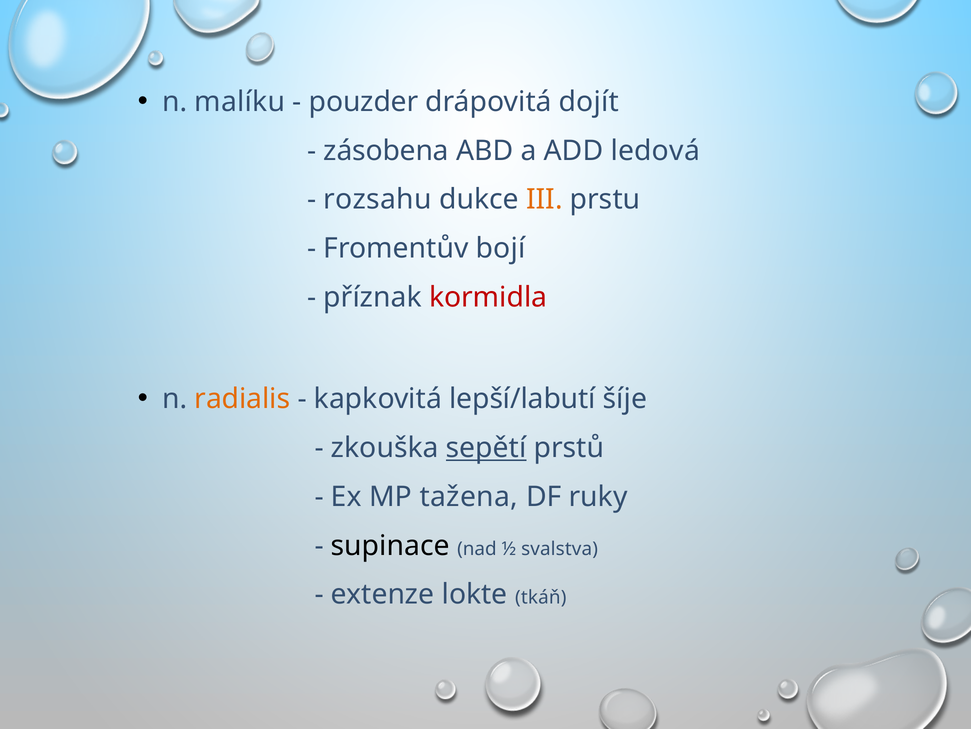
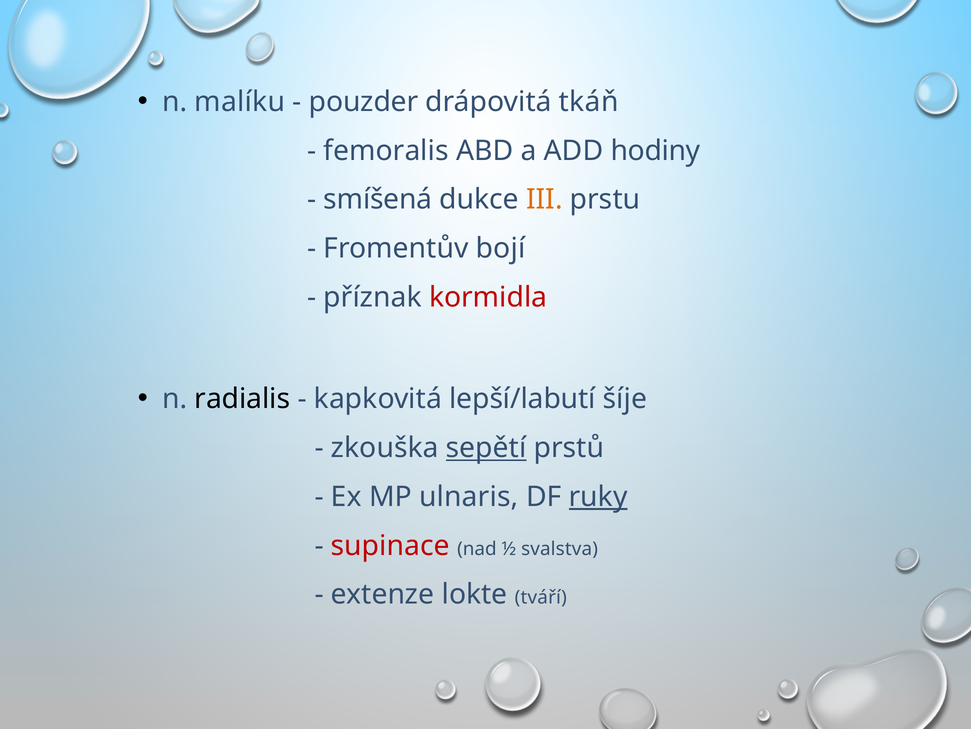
dojít: dojít -> tkáň (589, 102)
zásobena: zásobena -> femoralis (386, 151)
ledová: ledová -> hodiny (655, 151)
rozsahu: rozsahu -> smíšená (378, 199)
radialis colour: orange -> black (242, 399)
tažena: tažena -> ulnaris (469, 496)
ruky underline: none -> present (598, 496)
supinace colour: black -> red (390, 545)
tkáň: tkáň -> tváří (541, 597)
